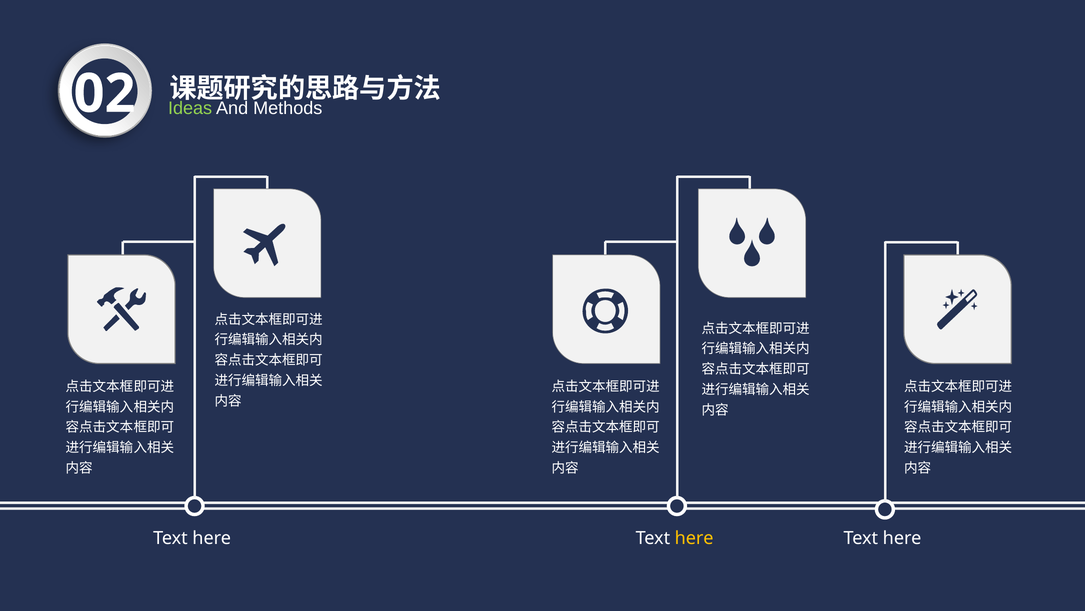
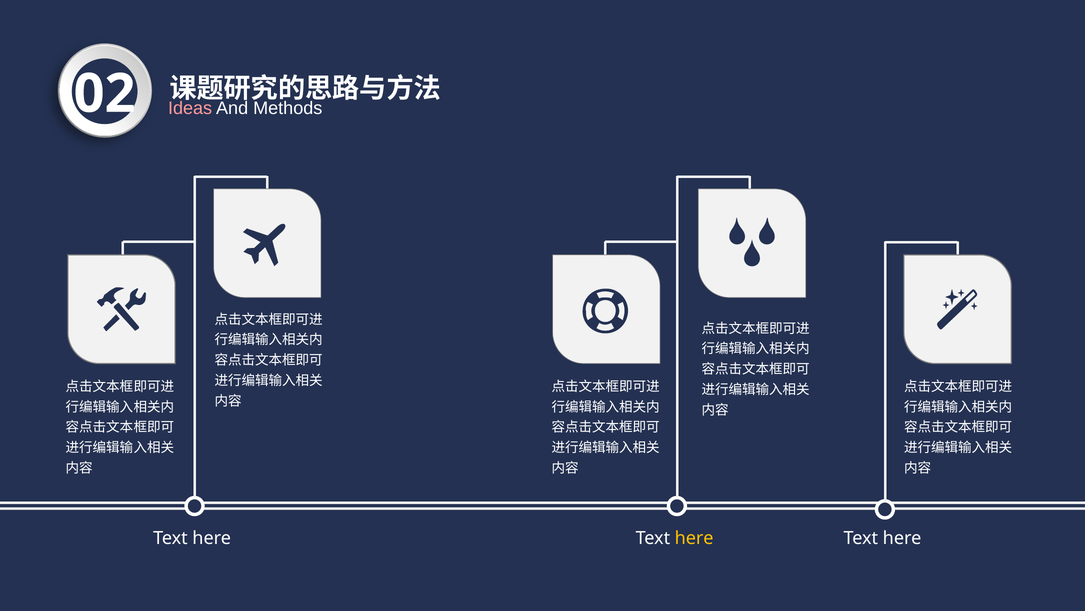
Ideas colour: light green -> pink (190, 108)
